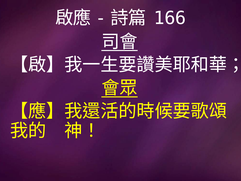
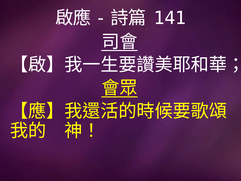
166: 166 -> 141 (170, 18)
